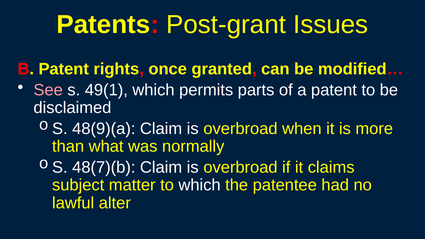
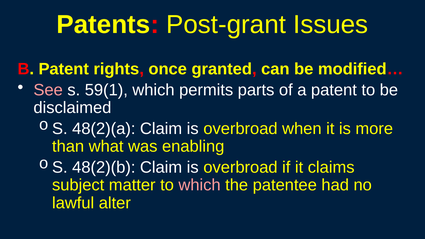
49(1: 49(1 -> 59(1 (106, 90)
48(9)(a: 48(9)(a -> 48(2)(a (104, 129)
normally: normally -> enabling (193, 146)
48(7)(b: 48(7)(b -> 48(2)(b (104, 167)
which colour: white -> pink (200, 185)
